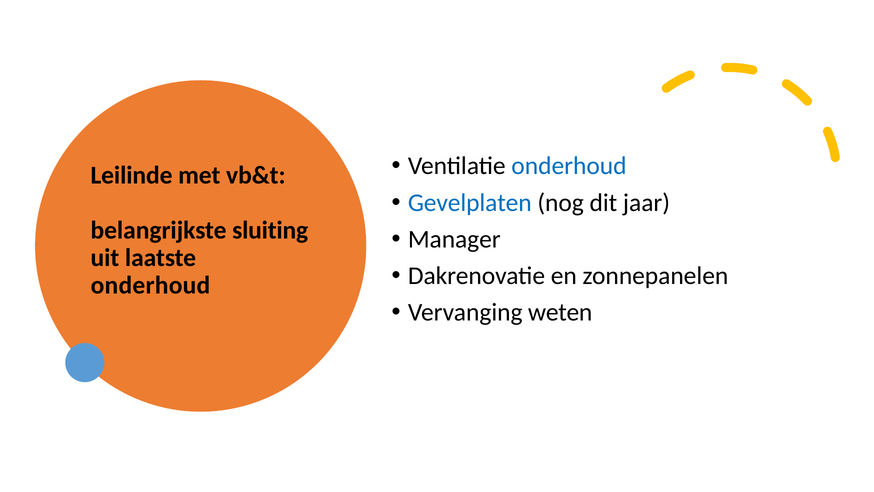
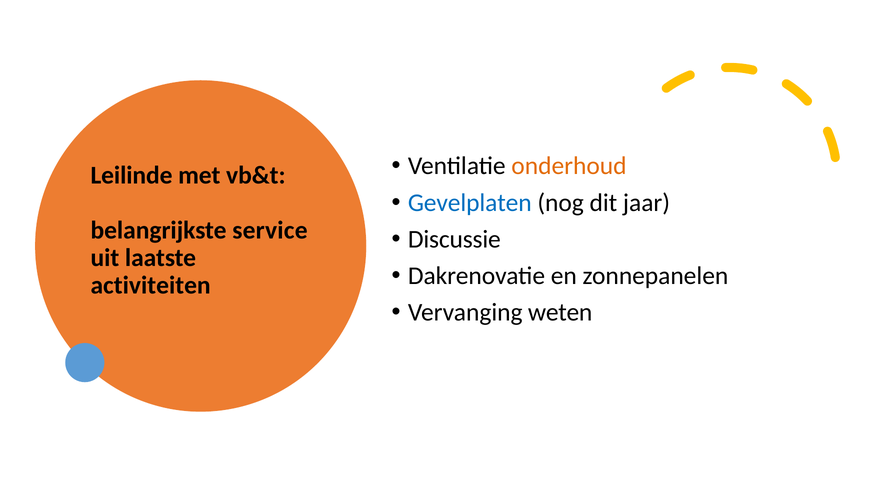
onderhoud colour: blue -> orange (569, 166)
sluiting: sluiting -> service (270, 230)
Manager: Manager -> Discussie (454, 239)
onderhoud: onderhoud -> activiteiten (151, 285)
